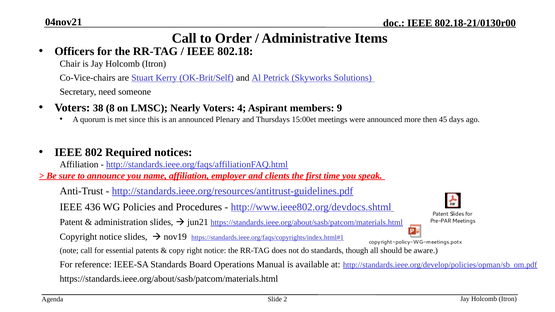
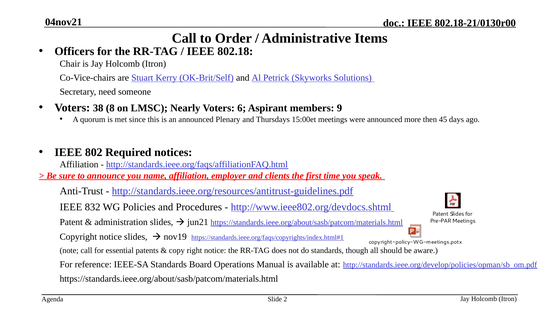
4: 4 -> 6 (242, 108)
436: 436 -> 832 (93, 207)
